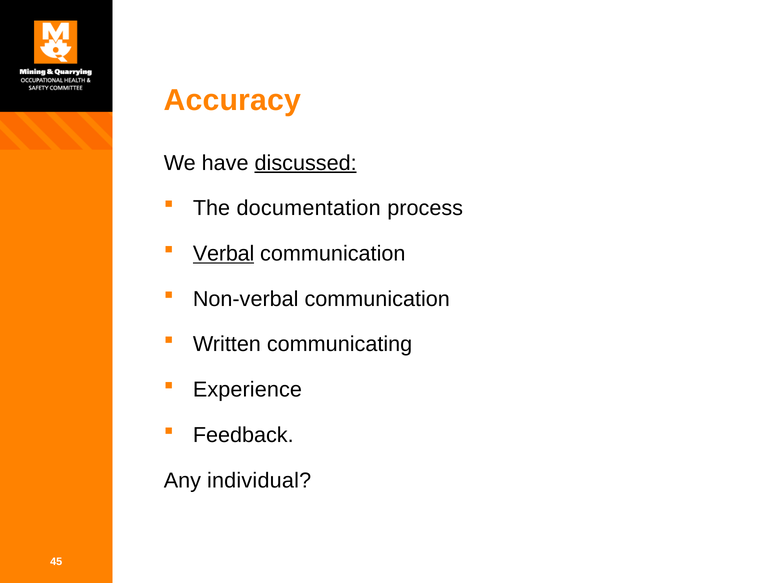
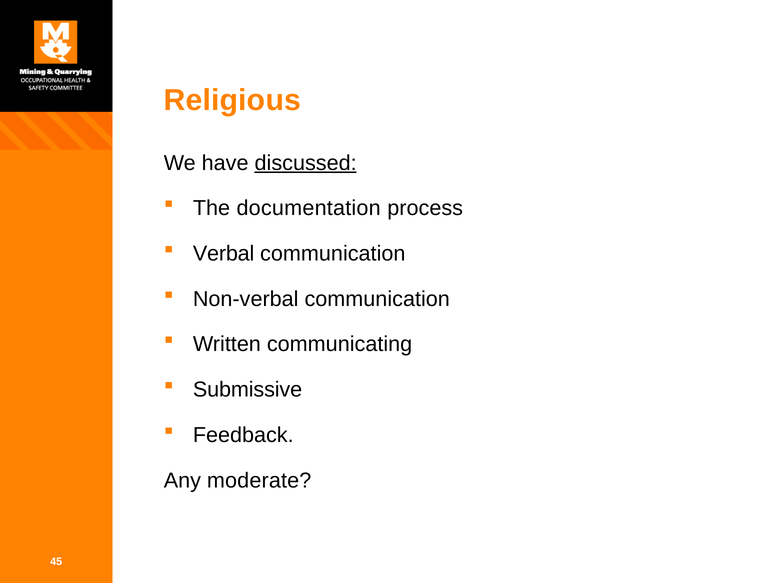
Accuracy: Accuracy -> Religious (232, 100)
Verbal underline: present -> none (224, 254)
Experience: Experience -> Submissive (248, 390)
individual: individual -> moderate (259, 480)
